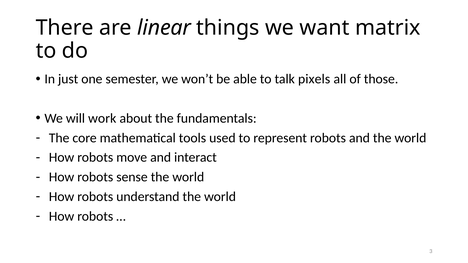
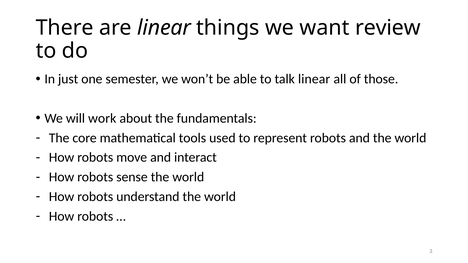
matrix: matrix -> review (388, 28)
talk pixels: pixels -> linear (314, 79)
